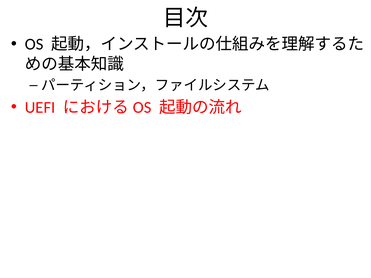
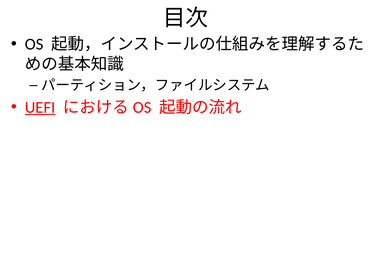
UEFI underline: none -> present (40, 107)
